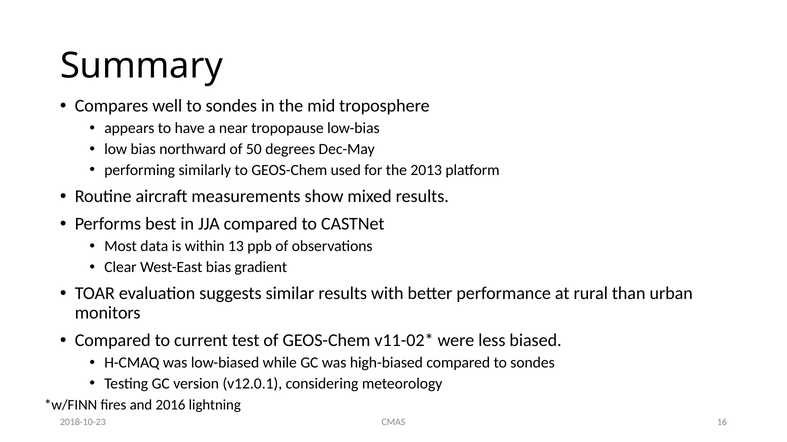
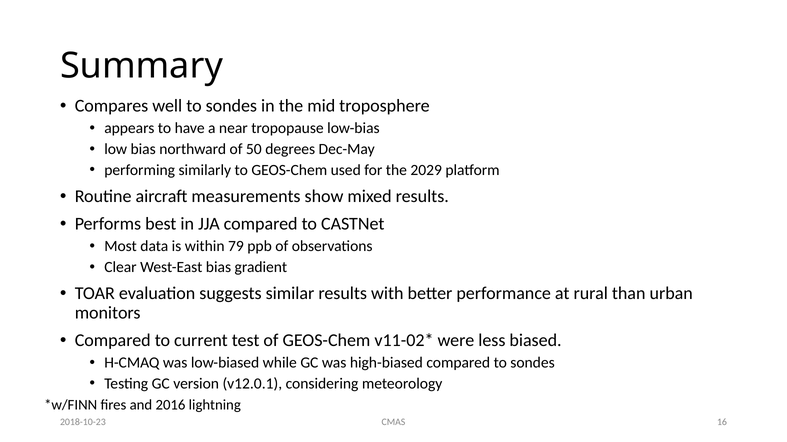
2013: 2013 -> 2029 (426, 170)
13: 13 -> 79 (236, 247)
